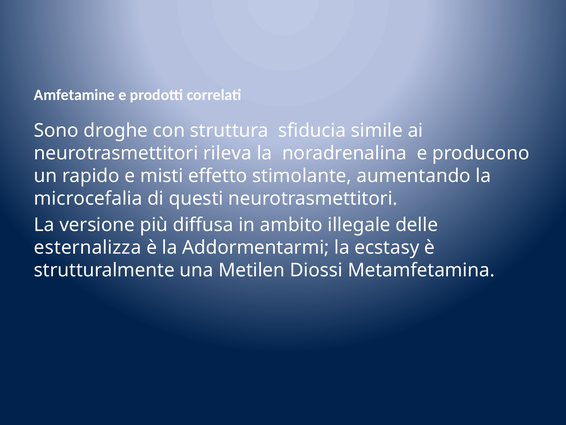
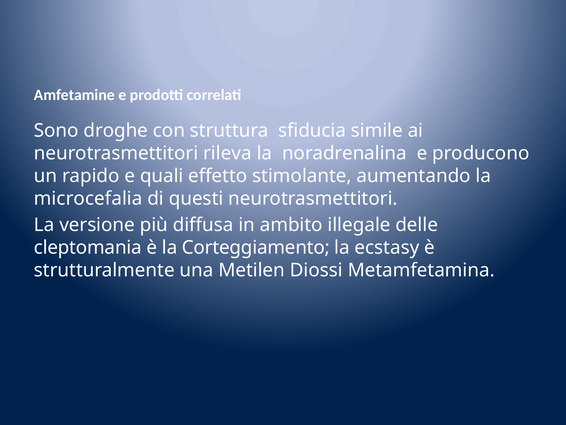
misti: misti -> quali (162, 176)
esternalizza: esternalizza -> cleptomania (88, 247)
Addormentarmi: Addormentarmi -> Corteggiamento (256, 247)
